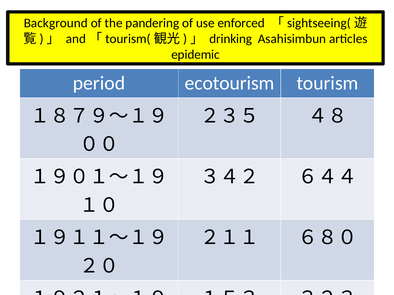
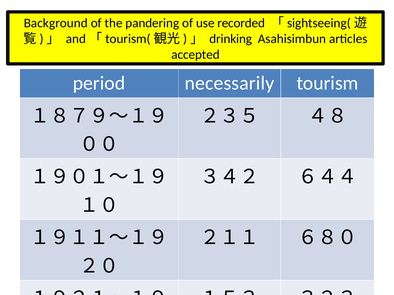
enforced: enforced -> recorded (241, 23)
epidemic: epidemic -> accepted (195, 55)
ecotourism: ecotourism -> necessarily (229, 83)
